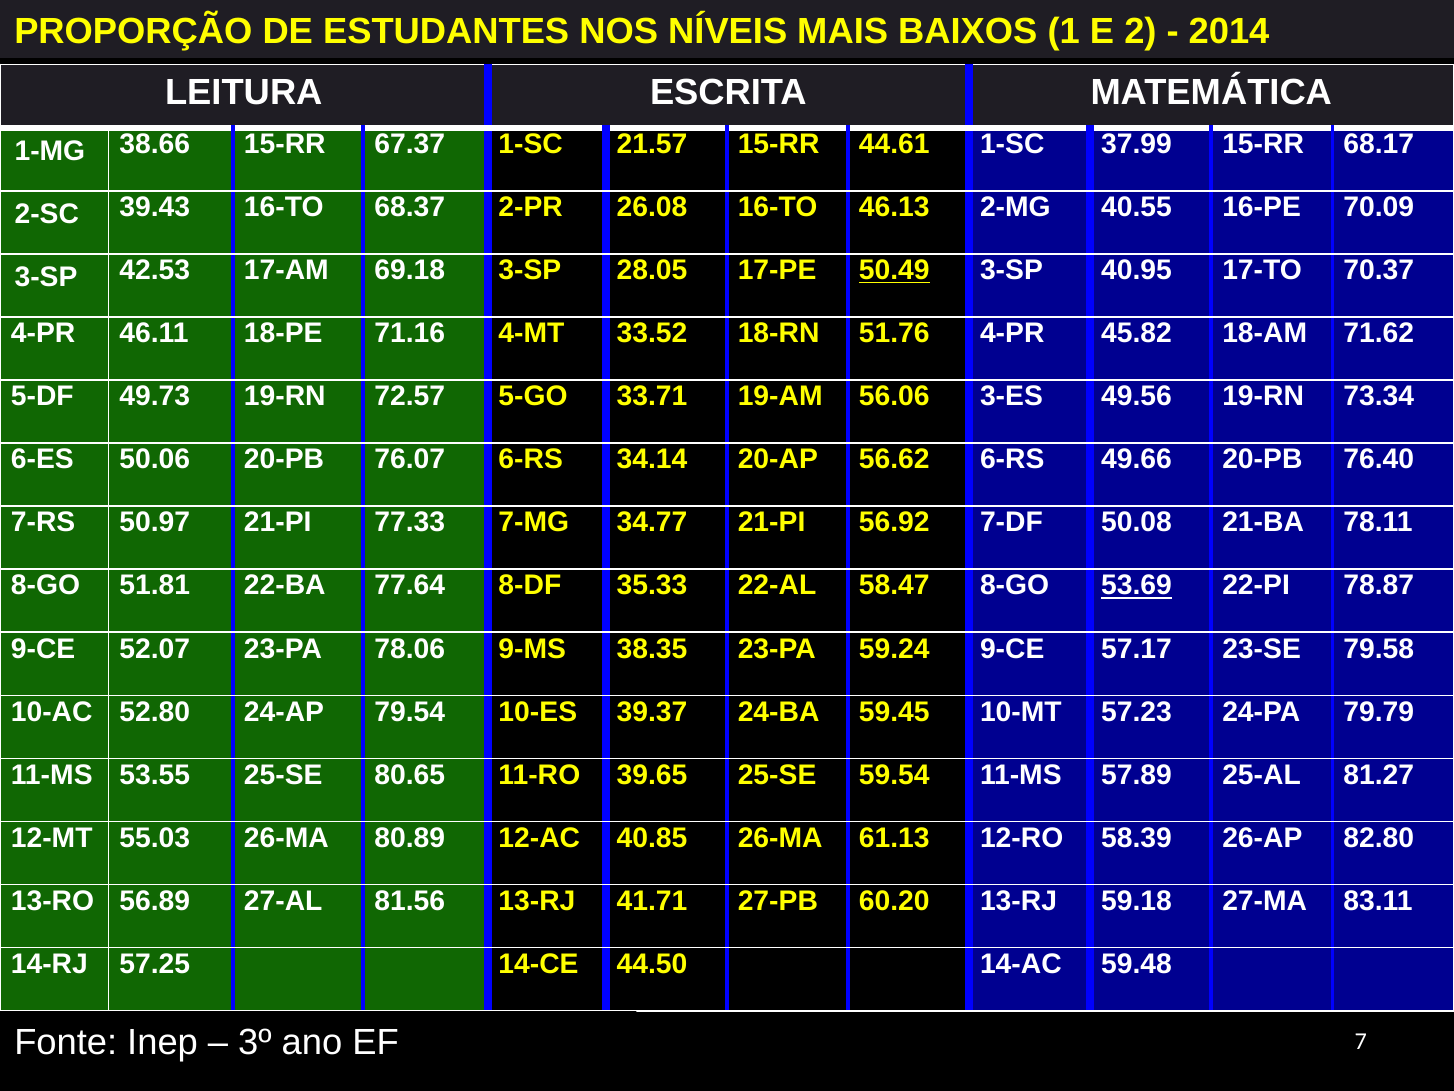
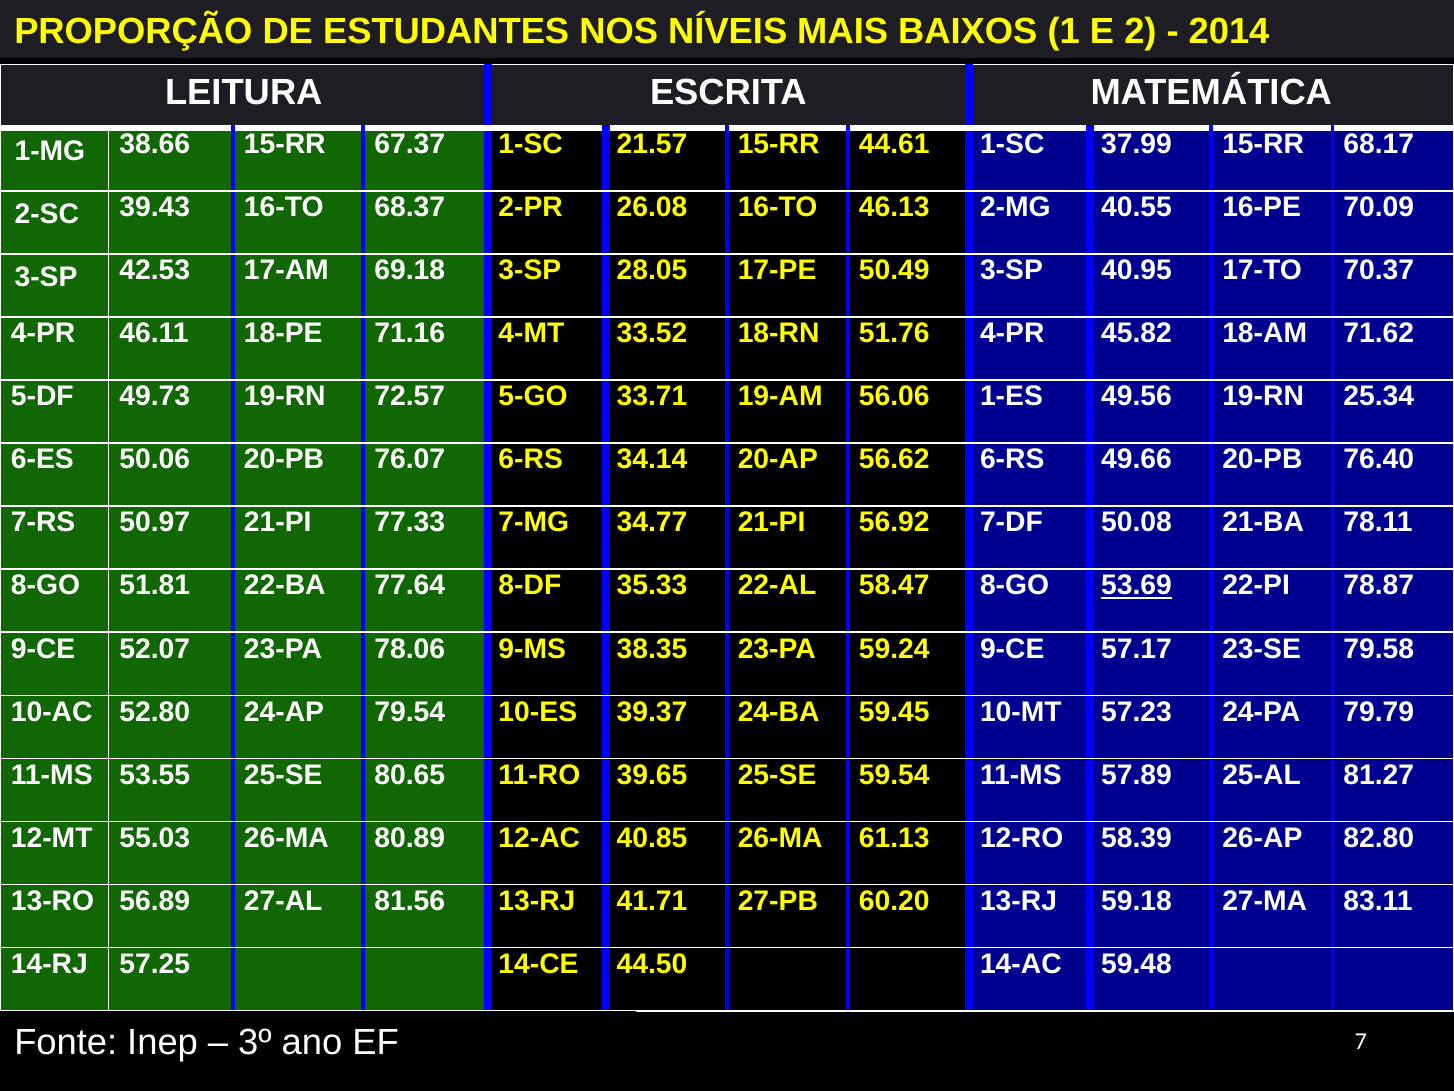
50.49 underline: present -> none (894, 270)
3-ES: 3-ES -> 1-ES (1011, 396)
73.34: 73.34 -> 25.34 (1379, 396)
